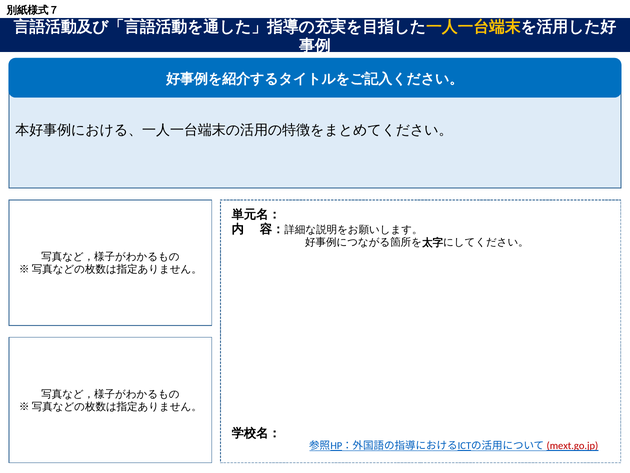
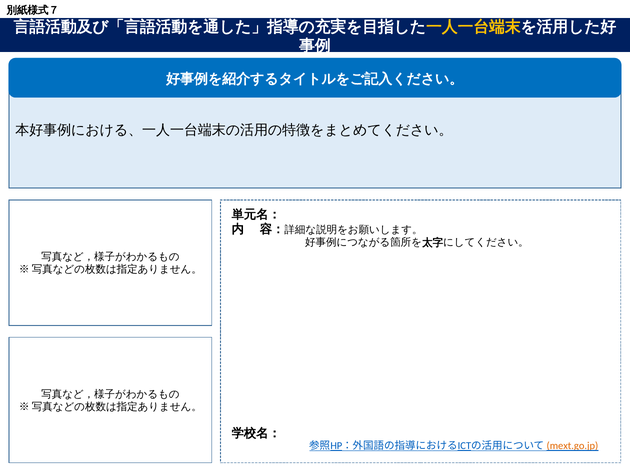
mext.go.jp colour: red -> orange (572, 445)
